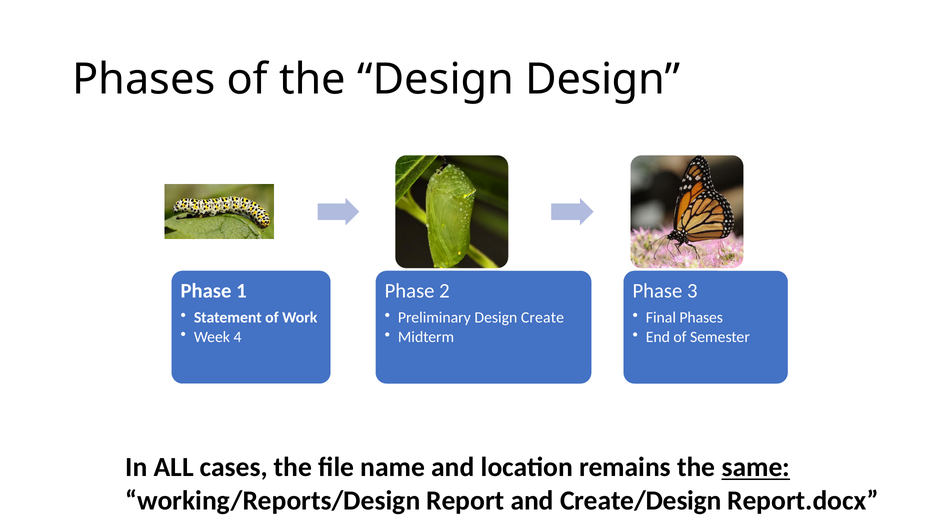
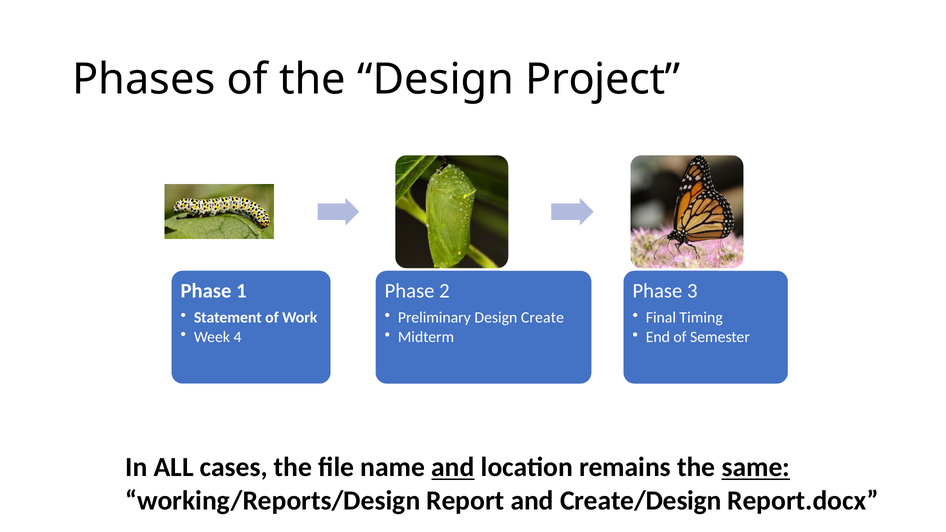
Design Design: Design -> Project (603, 79)
Phases: Phases -> Timing (701, 318)
and underline: none -> present (453, 467)
